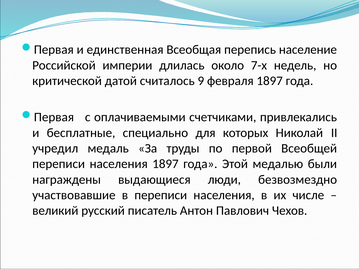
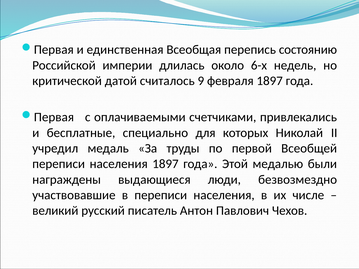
население: население -> состоянию (308, 50)
7-х: 7-х -> 6-х (259, 65)
